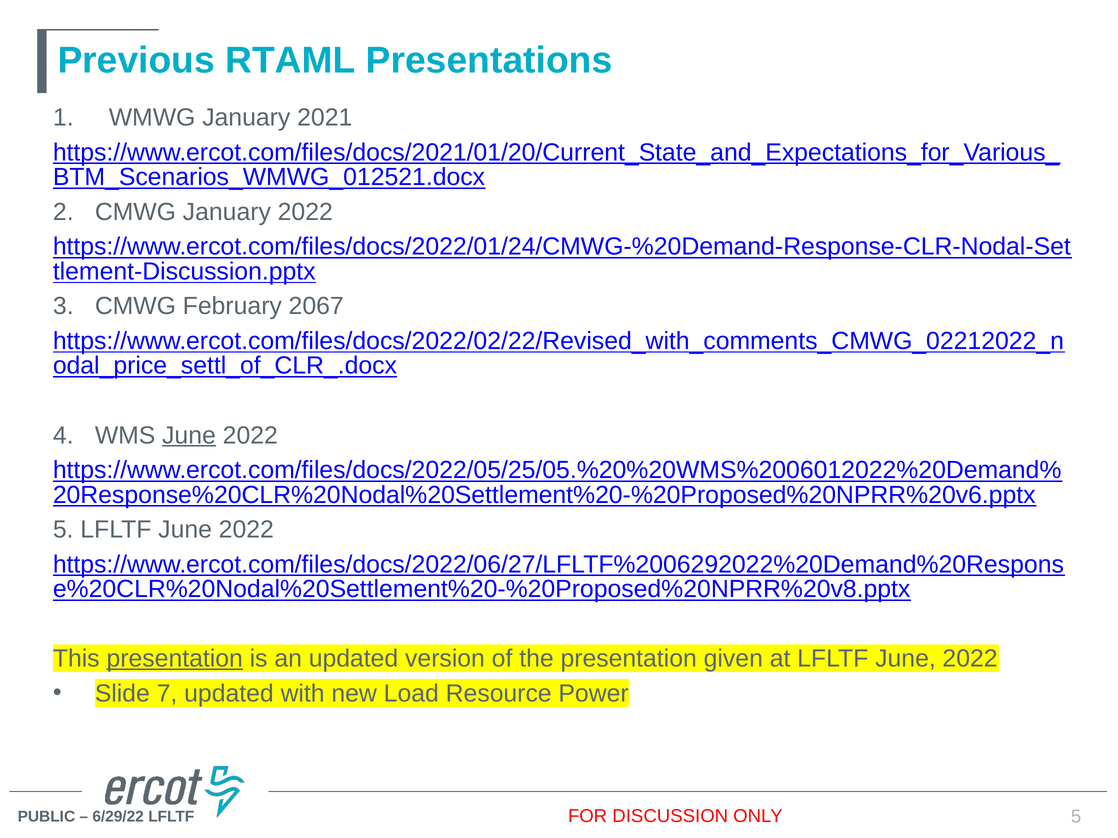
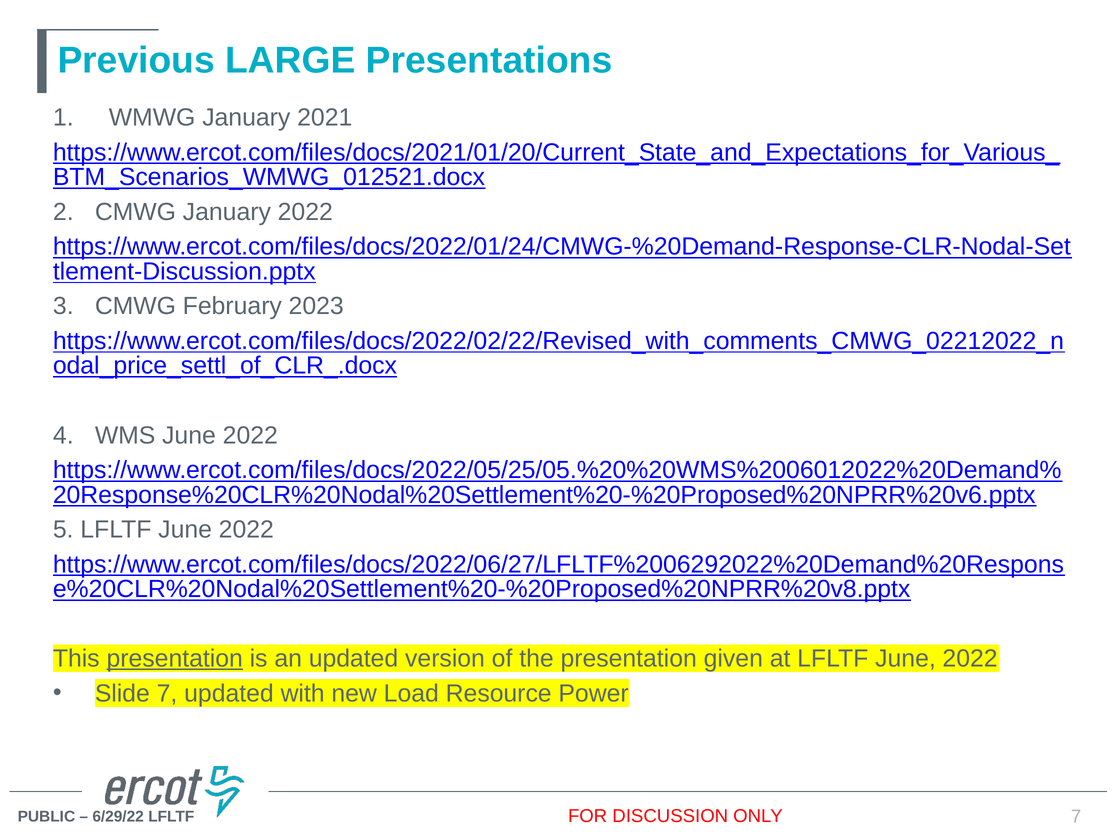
RTAML: RTAML -> LARGE (290, 60)
2067: 2067 -> 2023 (316, 306)
June underline: present -> none (189, 436)
ONLY 5: 5 -> 7 (1076, 817)
